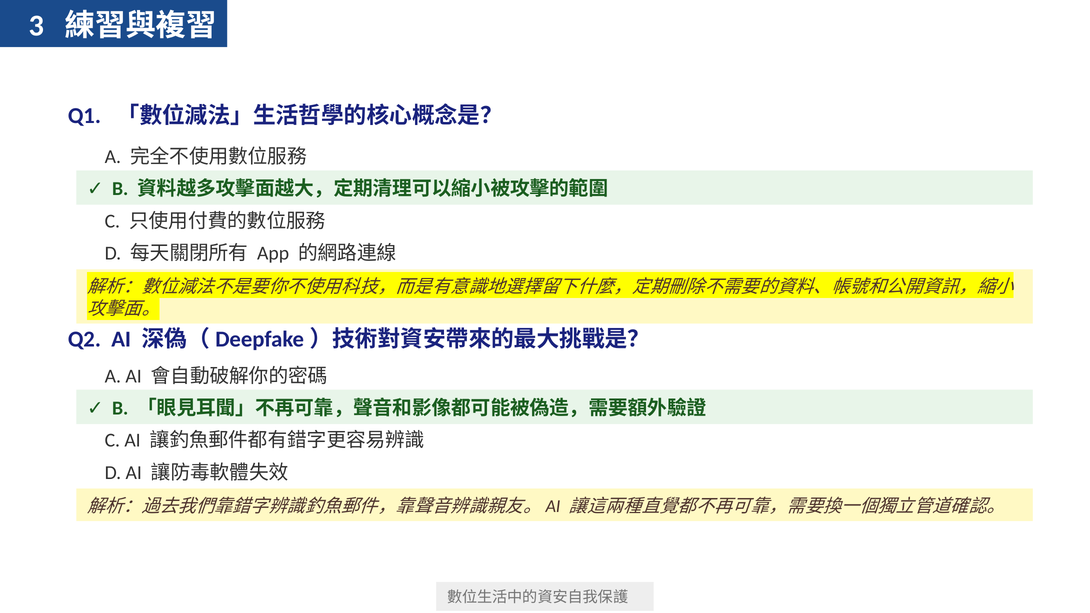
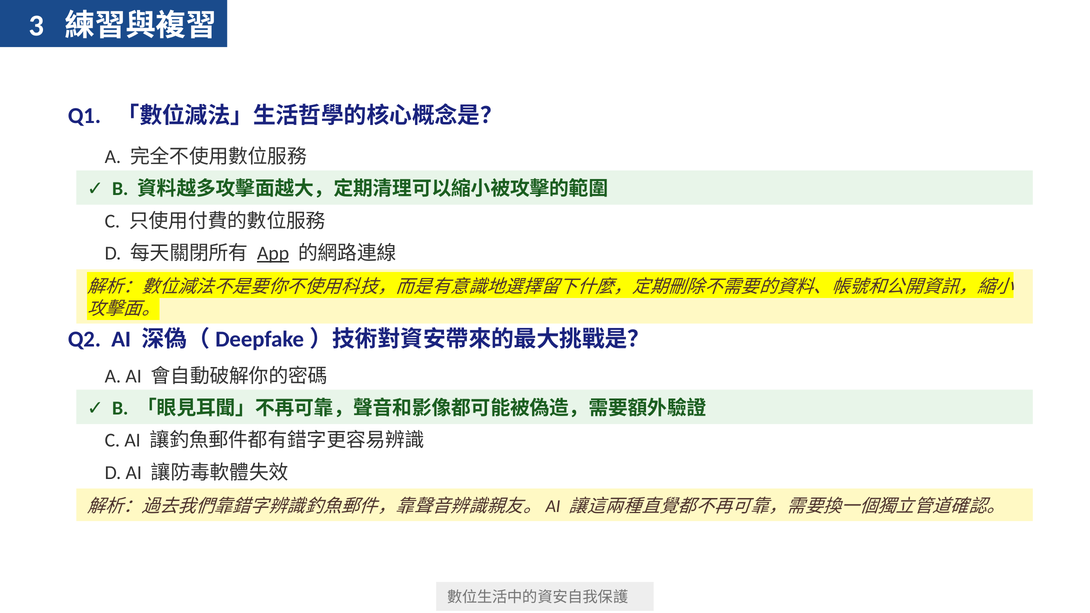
App underline: none -> present (273, 253)
